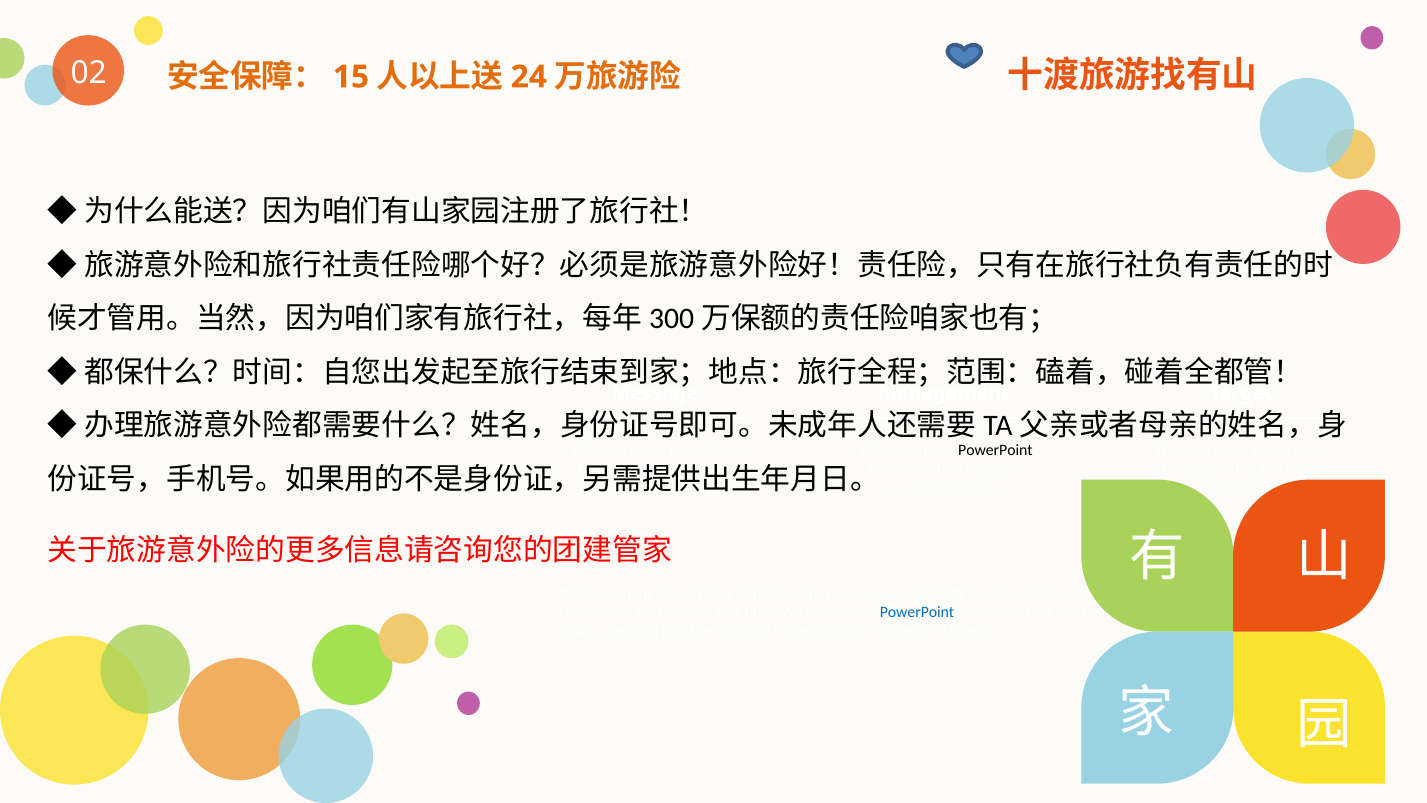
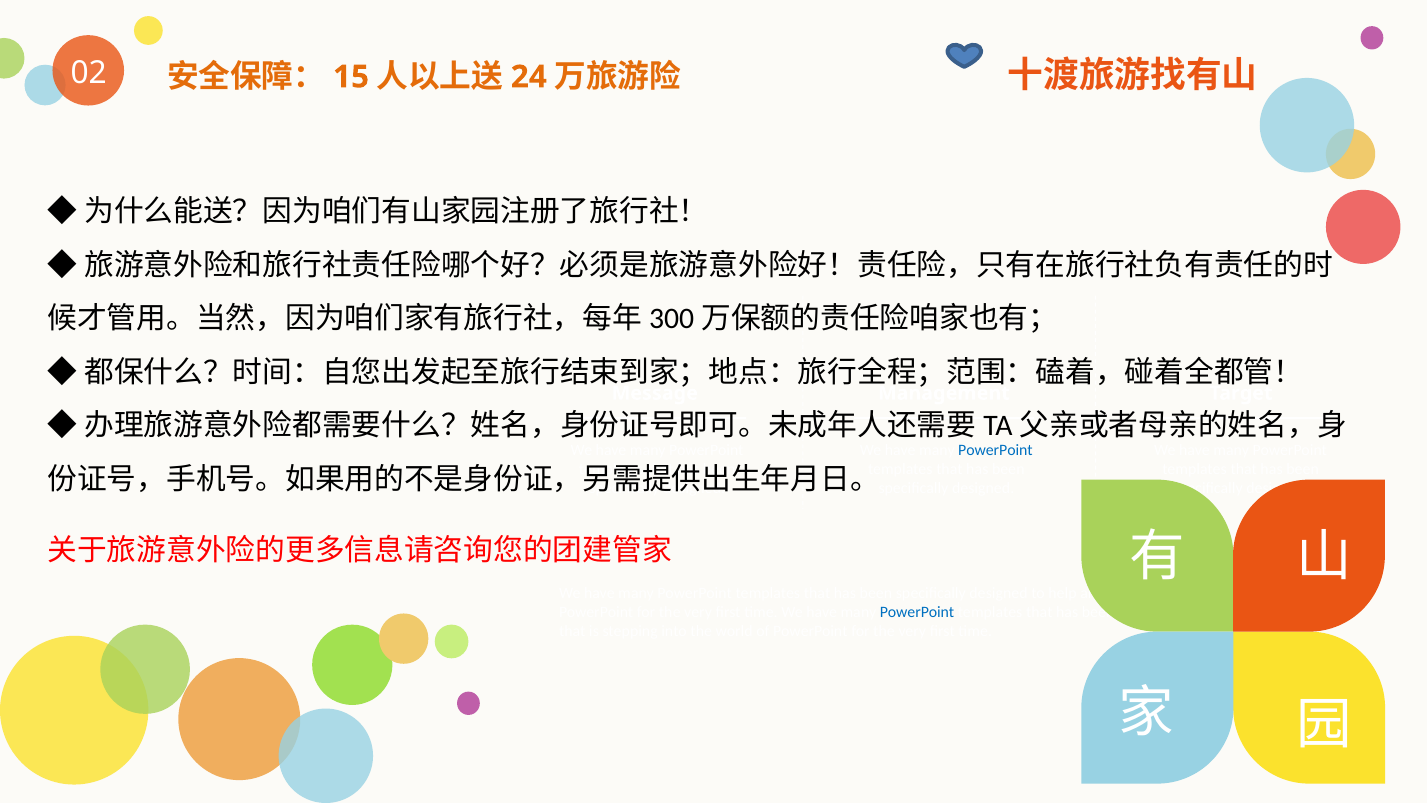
PowerPoint colour: black -> blue (995, 450)
